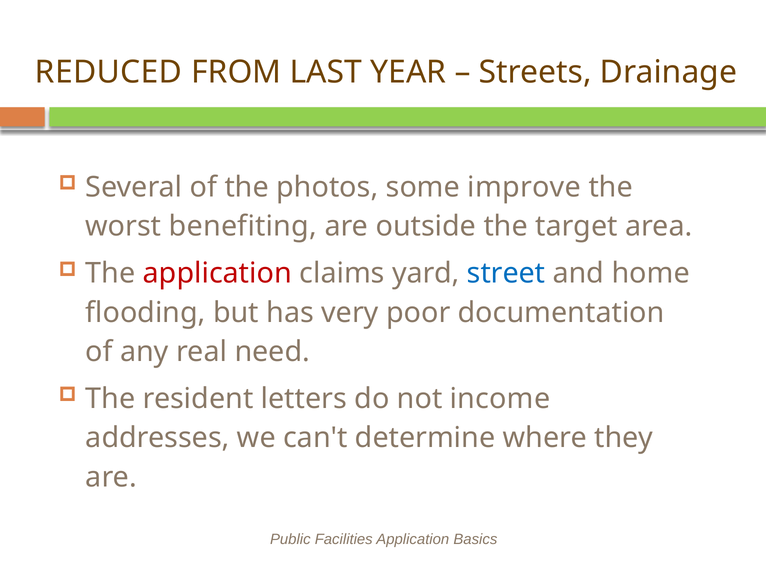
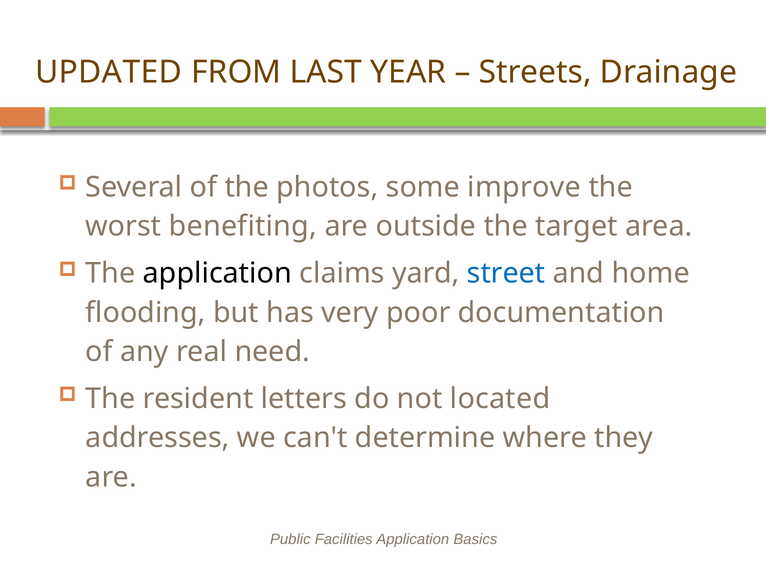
REDUCED: REDUCED -> UPDATED (109, 72)
application colour: red -> black (217, 273)
income: income -> located (500, 399)
